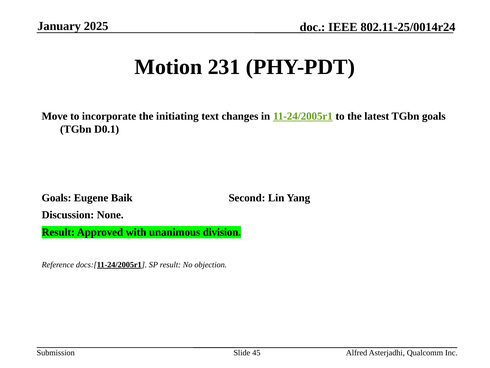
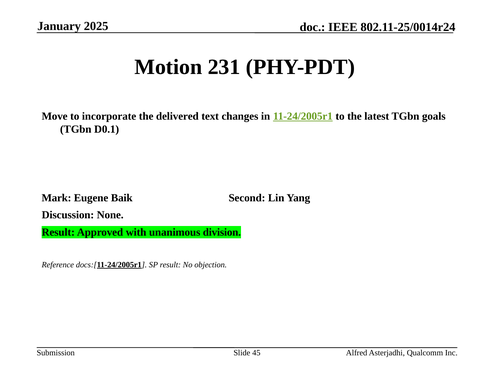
initiating: initiating -> delivered (177, 116)
Goals: Goals -> Mark (56, 198)
